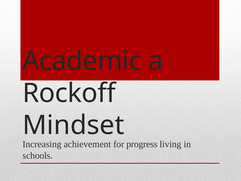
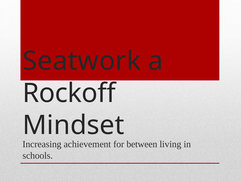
Academic: Academic -> Seatwork (82, 61)
progress: progress -> between (142, 144)
